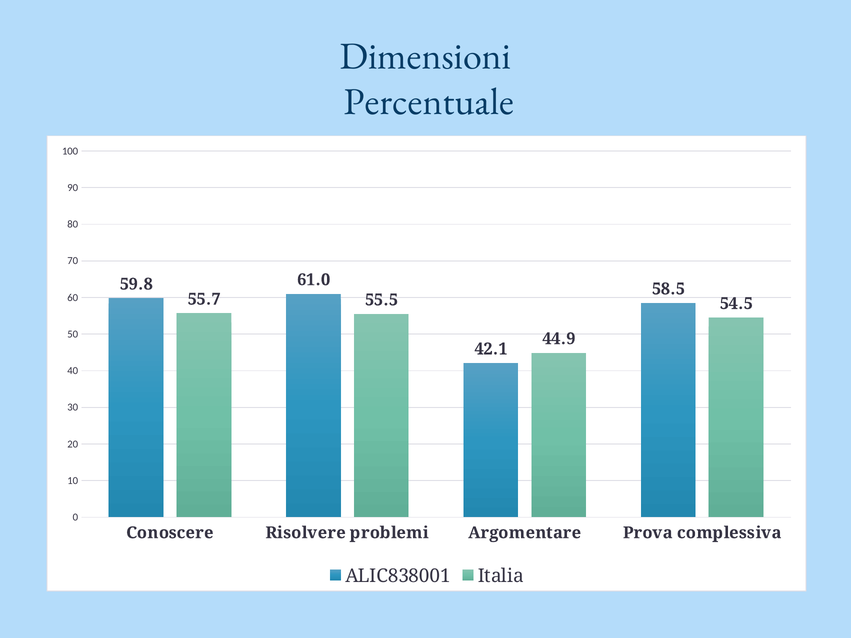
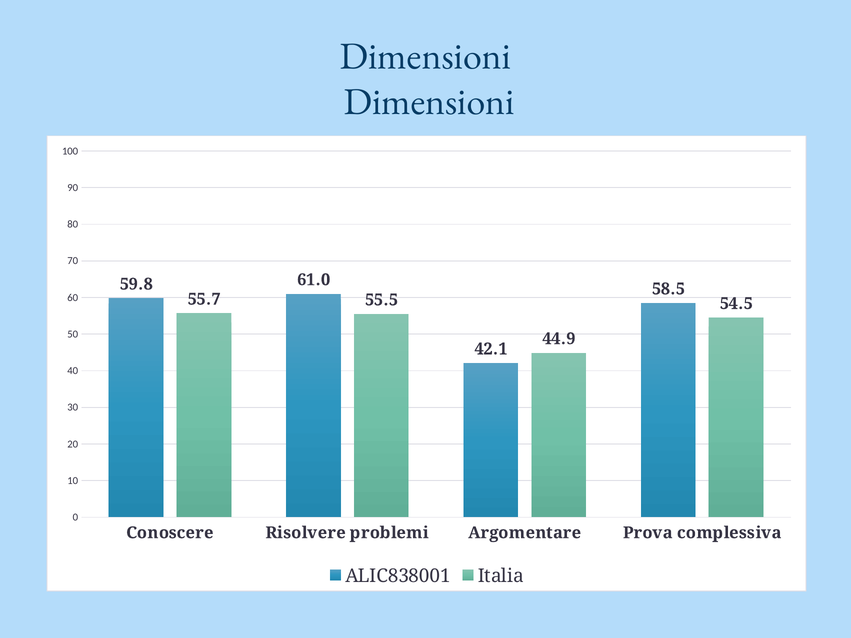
Percentuale: Percentuale -> Dimensioni (429, 102)
